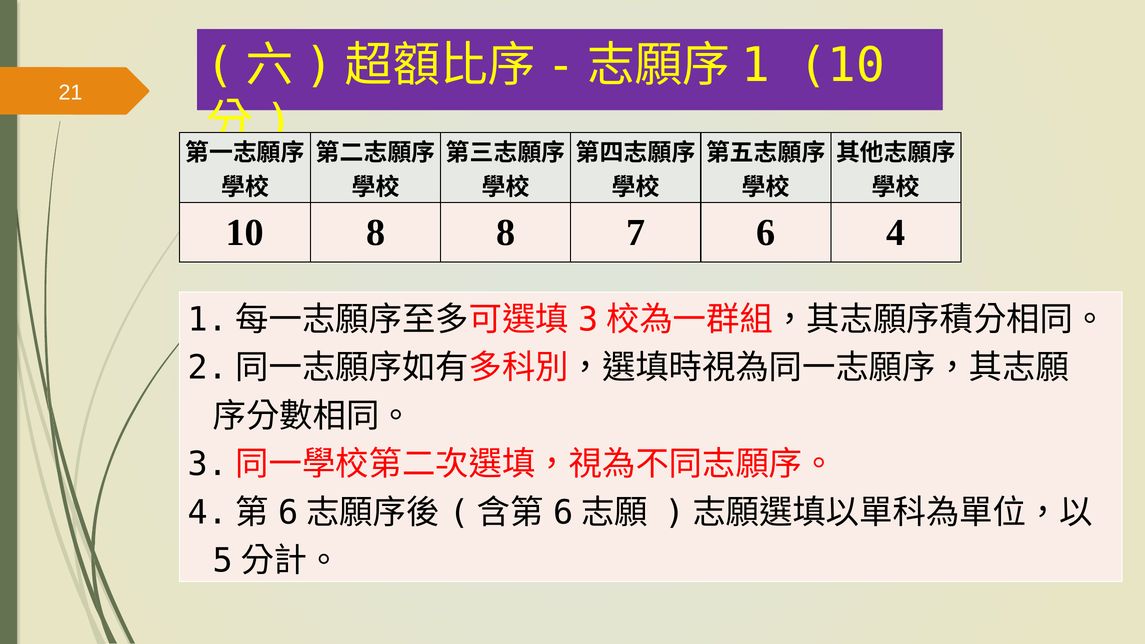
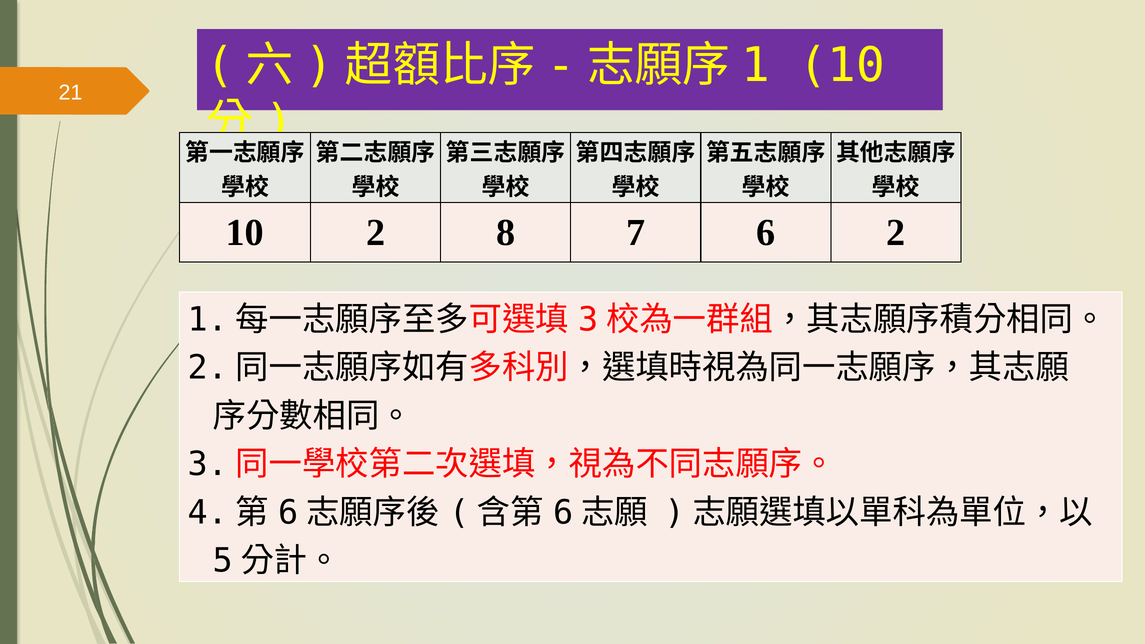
10 8: 8 -> 2 (376, 233)
6 4: 4 -> 2 (896, 233)
